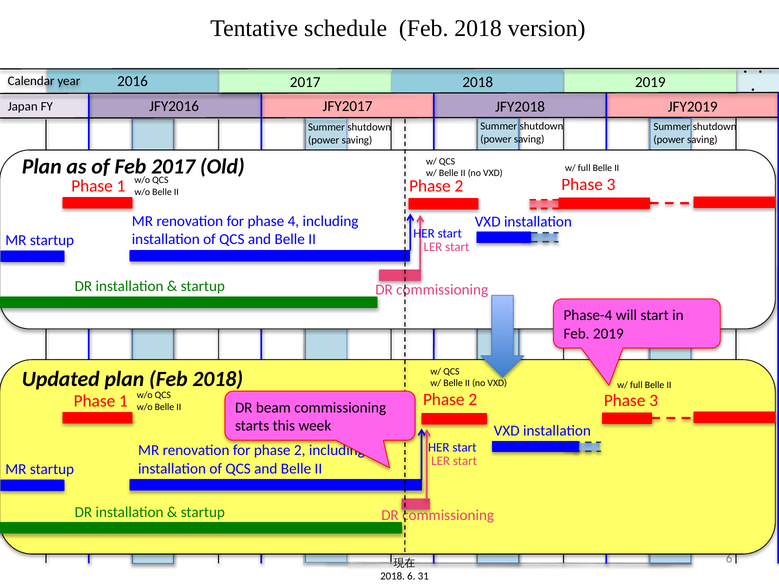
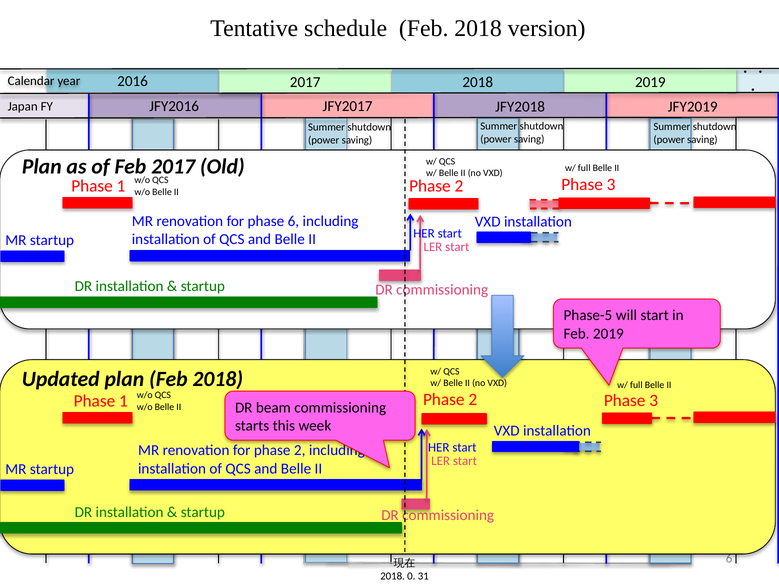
phase 4: 4 -> 6 (293, 221)
Phase-4: Phase-4 -> Phase-5 (588, 315)
2018 6: 6 -> 0 (411, 576)
